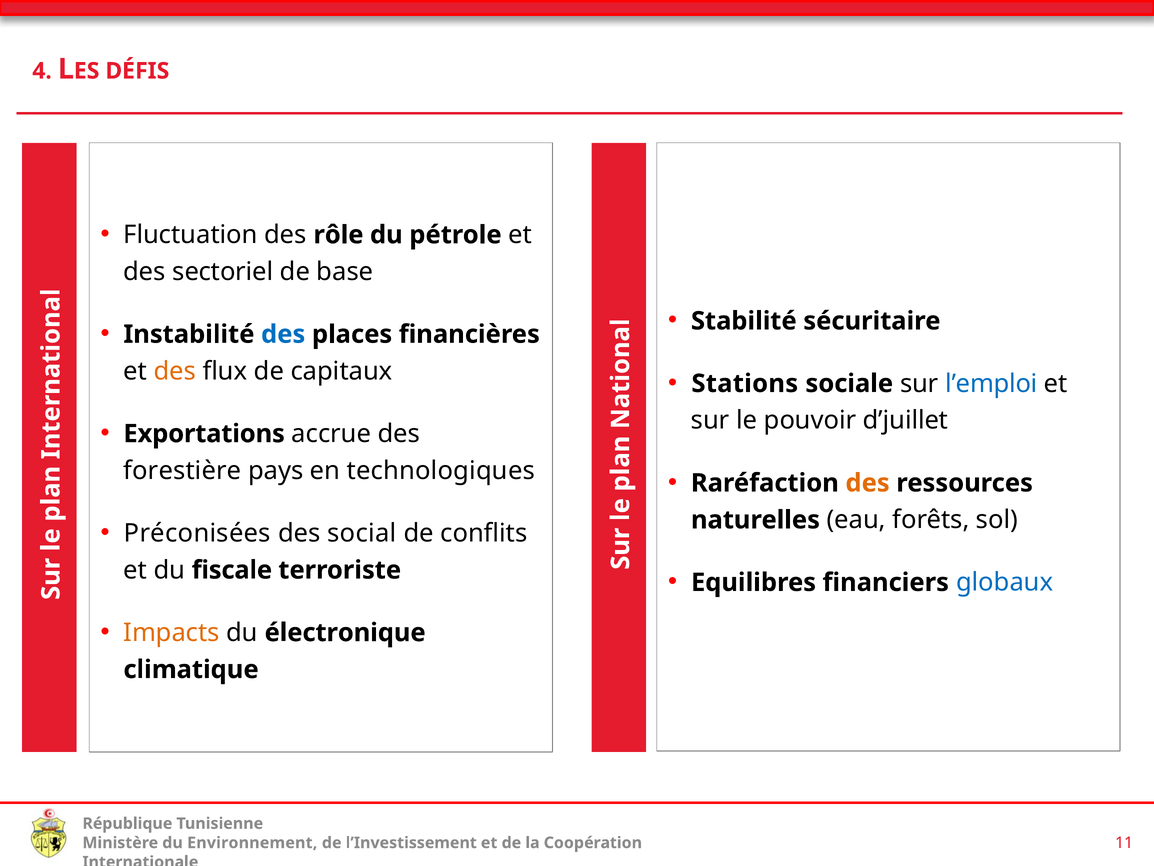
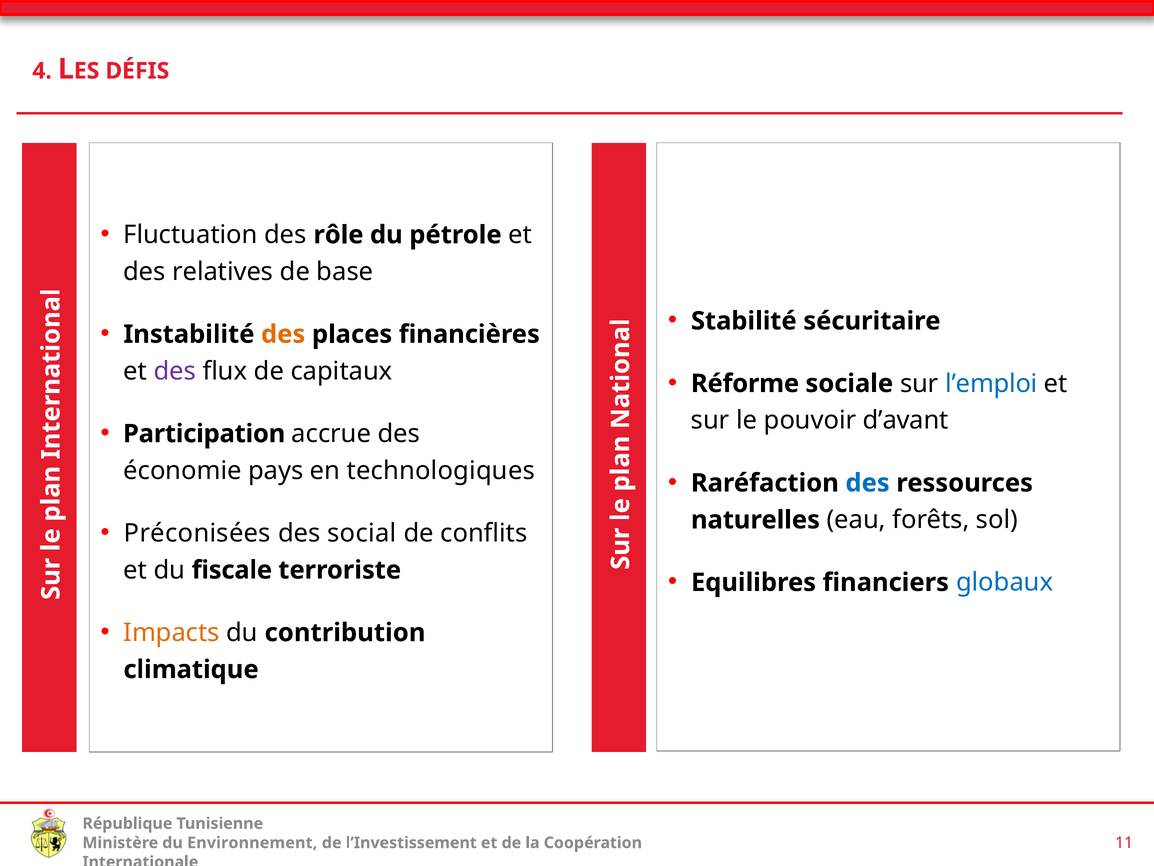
sectoriel: sectoriel -> relatives (223, 272)
des colour: blue -> orange (283, 334)
des colour: orange -> purple (175, 371)
Stations: Stations -> Réforme (745, 383)
d’juillet: d’juillet -> d’avant (906, 420)
Exportations: Exportations -> Participation (204, 434)
forestière: forestière -> économie (182, 470)
des colour: orange -> blue (868, 483)
électronique: électronique -> contribution (345, 632)
